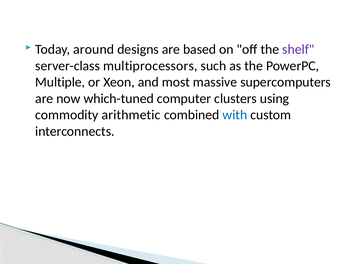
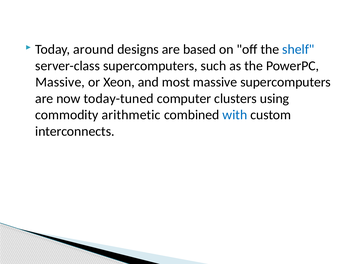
shelf colour: purple -> blue (298, 50)
server-class multiprocessors: multiprocessors -> supercomputers (150, 66)
Multiple: Multiple -> Massive (60, 82)
which-tuned: which-tuned -> today-tuned (119, 99)
